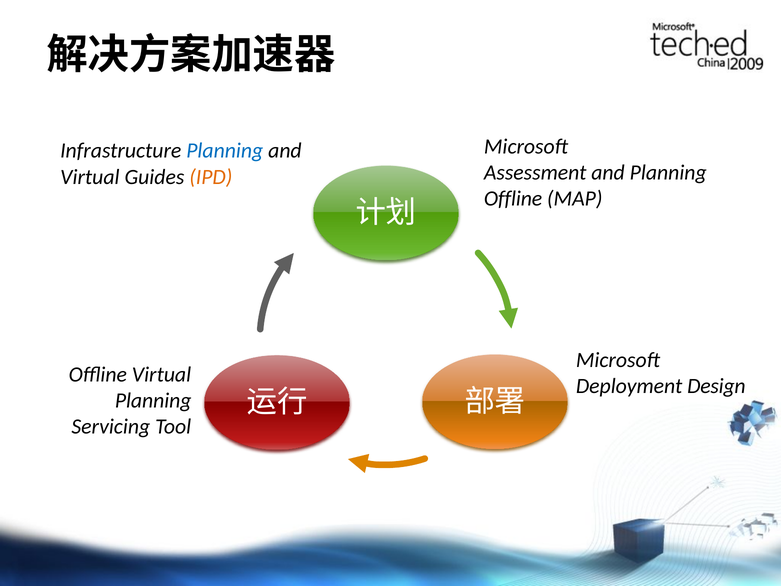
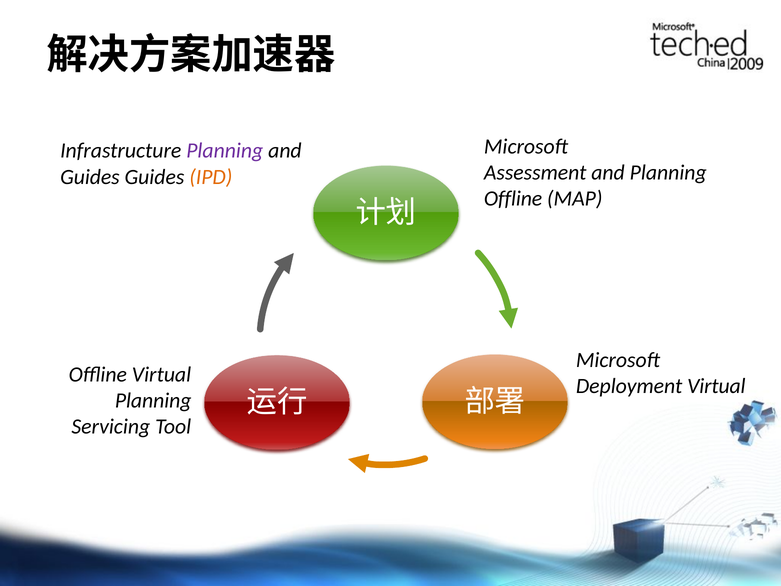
Planning colour: blue -> purple (225, 151)
Virtual: Virtual -> Guides (90, 177)
Deployment Design: Design -> Virtual (716, 386)
